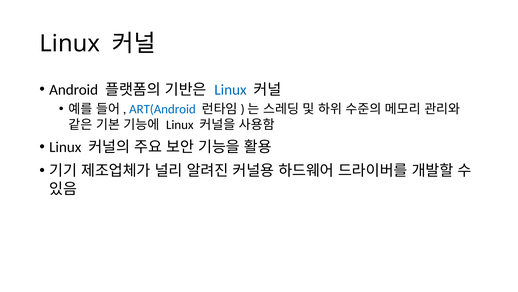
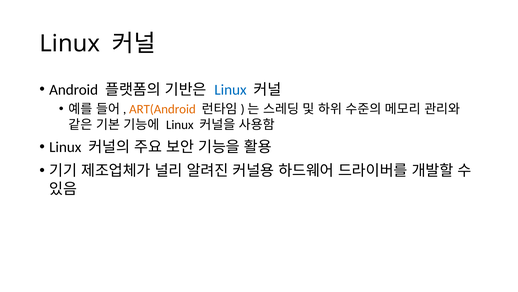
ART(Android colour: blue -> orange (162, 109)
